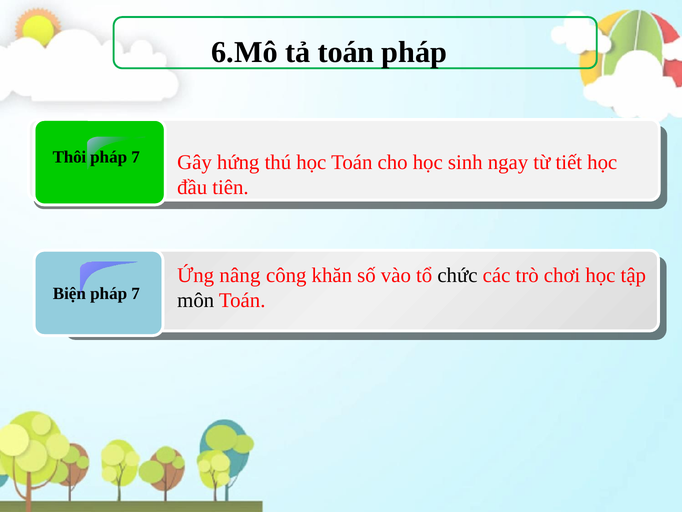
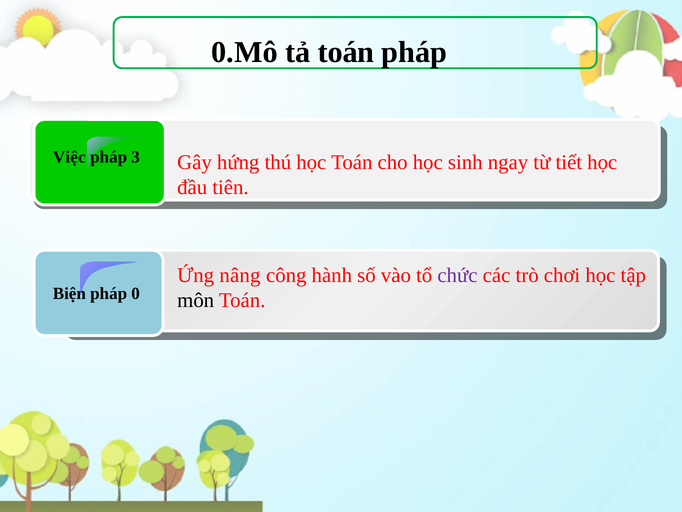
6.Mô: 6.Mô -> 0.Mô (245, 52)
Thôi: Thôi -> Việc (69, 157)
7: 7 -> 3 (136, 157)
khăn: khăn -> hành (332, 275)
chức colour: black -> purple (457, 275)
Biện pháp 7: 7 -> 0 (136, 293)
